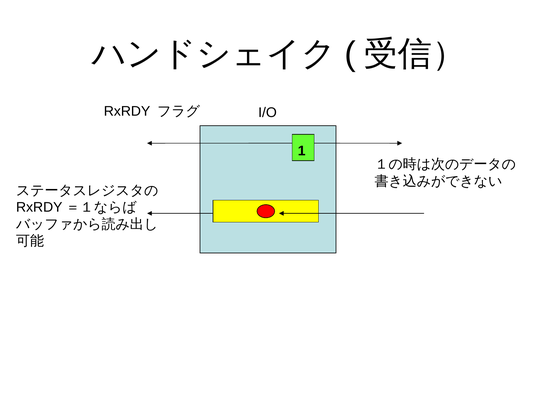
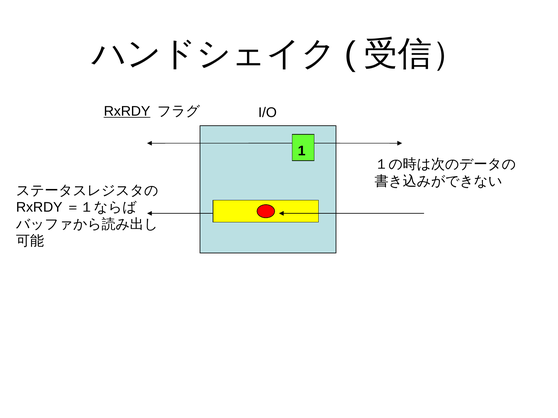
RxRDY underline: none -> present (127, 111)
